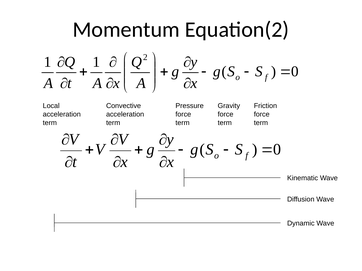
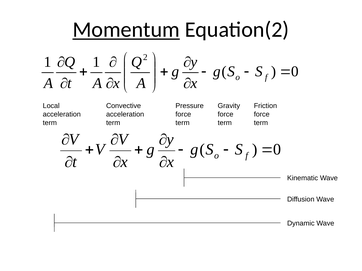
Momentum underline: none -> present (126, 30)
